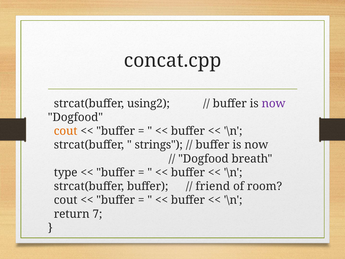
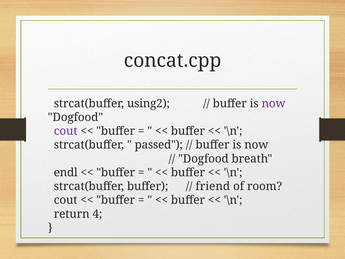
cout colour: orange -> purple (66, 131)
strings: strings -> passed (159, 145)
type: type -> endl (66, 172)
7: 7 -> 4 (97, 214)
